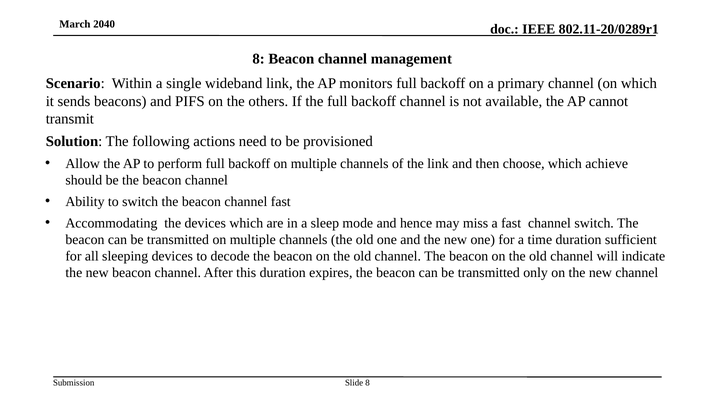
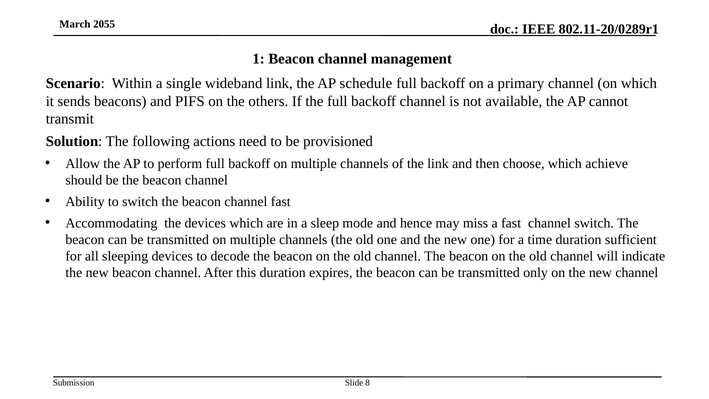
2040: 2040 -> 2055 (104, 24)
8: 8 -> 1 (259, 59)
monitors: monitors -> schedule (366, 83)
